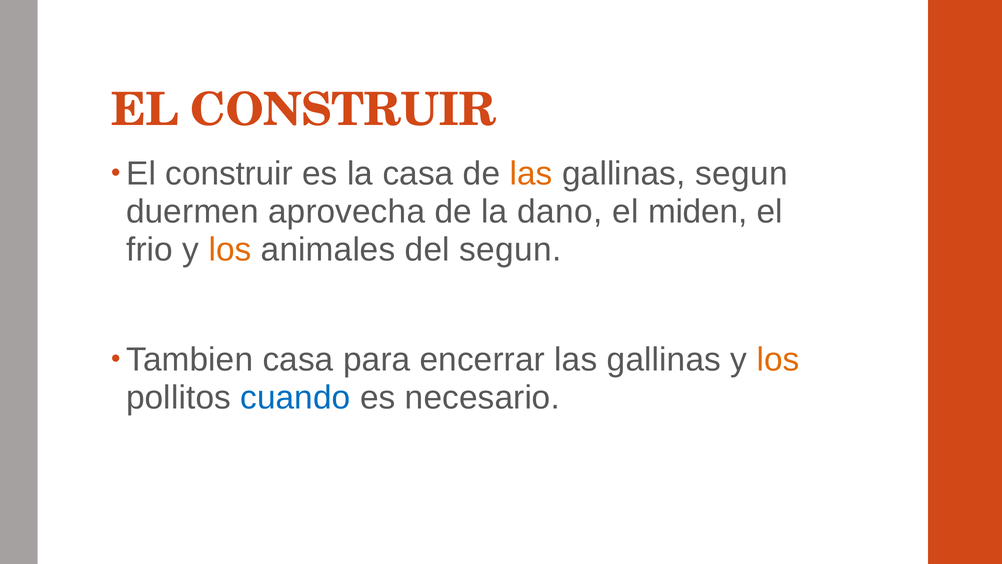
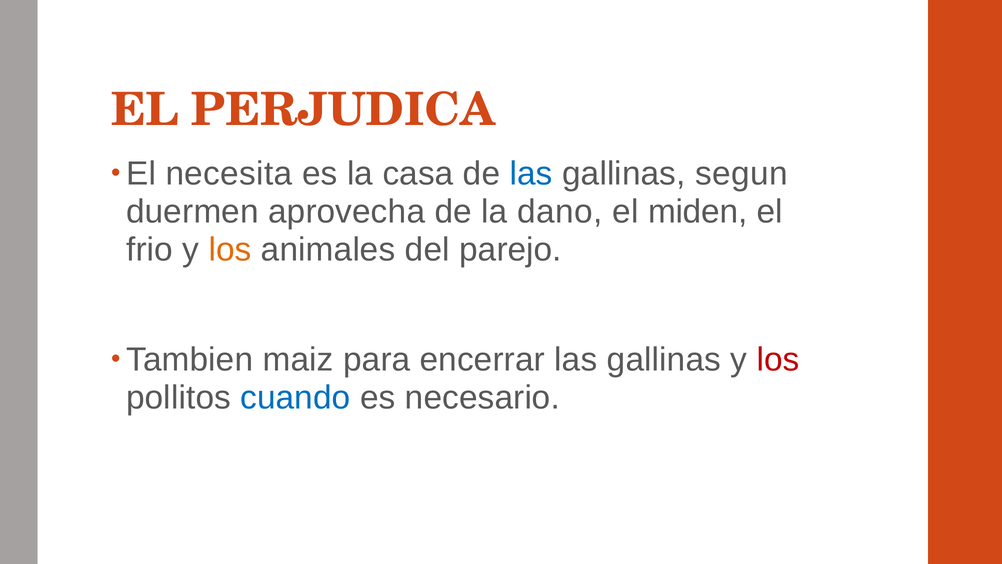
CONSTRUIR: CONSTRUIR -> PERJUDICA (343, 110)
construir: construir -> necesita (229, 174)
las colour: orange -> blue (531, 174)
del segun: segun -> parejo (510, 250)
Tambien casa: casa -> maiz (298, 359)
los colour: orange -> red (778, 359)
